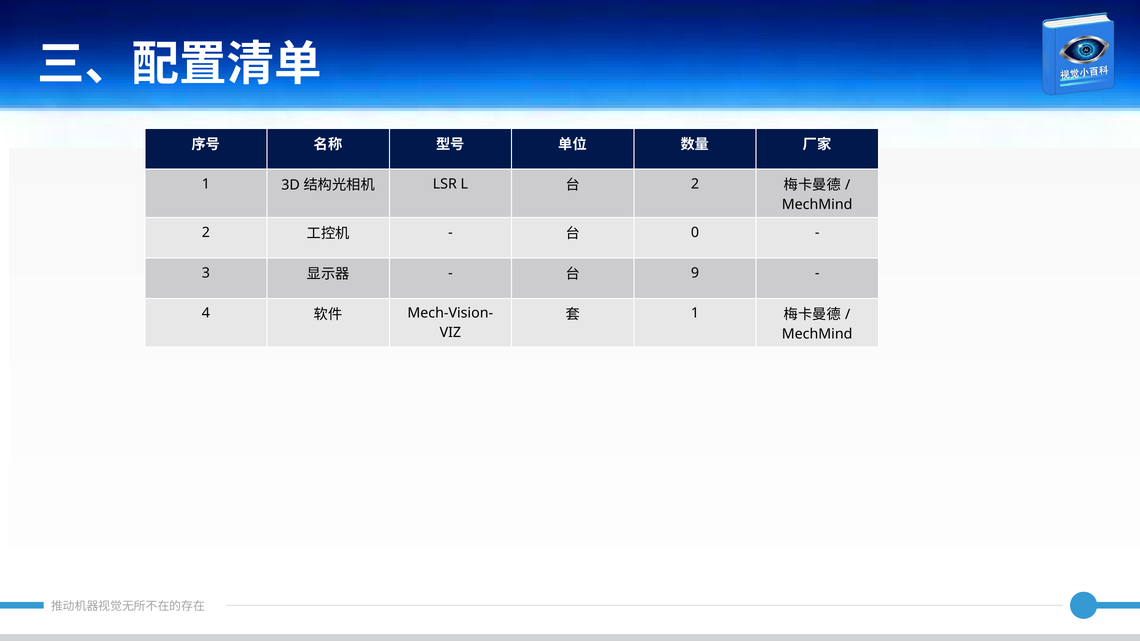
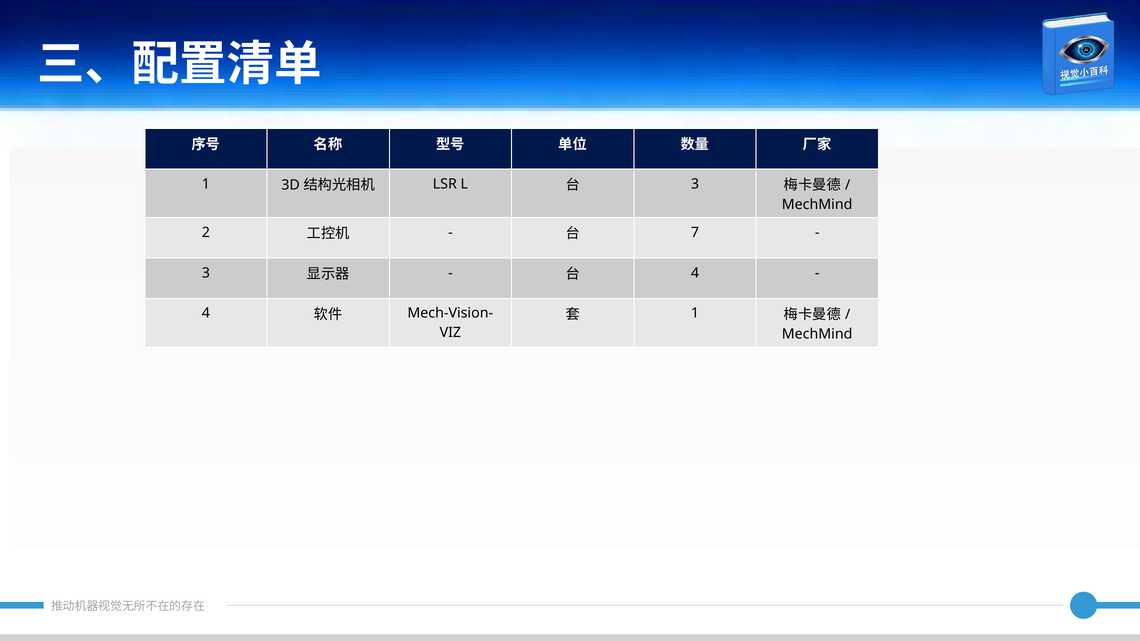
2: 2 -> 3 (695, 184)
0: 0 -> 7 (695, 233)
9: 9 -> 4 (695, 273)
